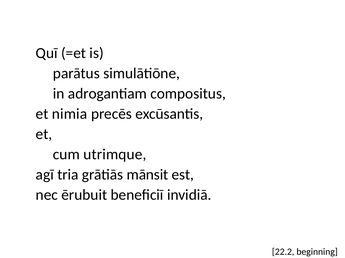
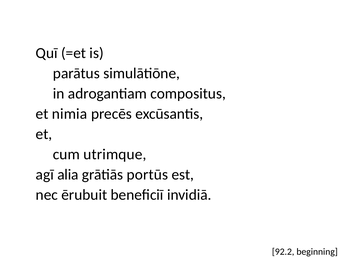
tria: tria -> alia (68, 175)
mānsit: mānsit -> portūs (147, 175)
22.2: 22.2 -> 92.2 (283, 252)
